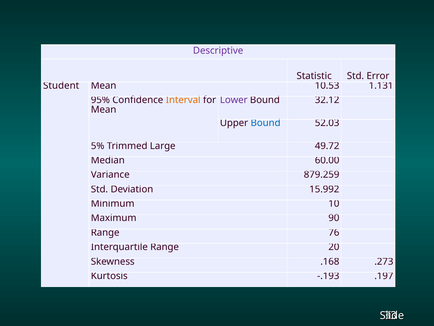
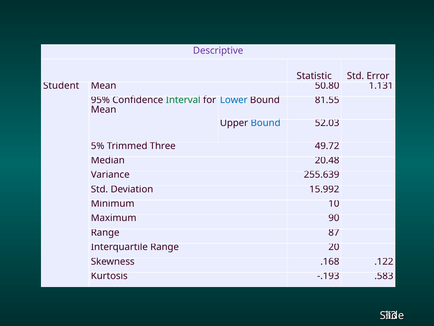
10.53: 10.53 -> 50.80 (327, 85)
Interval colour: orange -> green (183, 100)
Lower colour: purple -> blue (234, 100)
32.12: 32.12 -> 81.55 (327, 100)
Large: Large -> Three (163, 146)
60.00: 60.00 -> 20.48 (327, 160)
879.259: 879.259 -> 255.639 (322, 174)
76: 76 -> 87 (334, 232)
.273: .273 -> .122 (384, 261)
.197: .197 -> .583 (384, 276)
